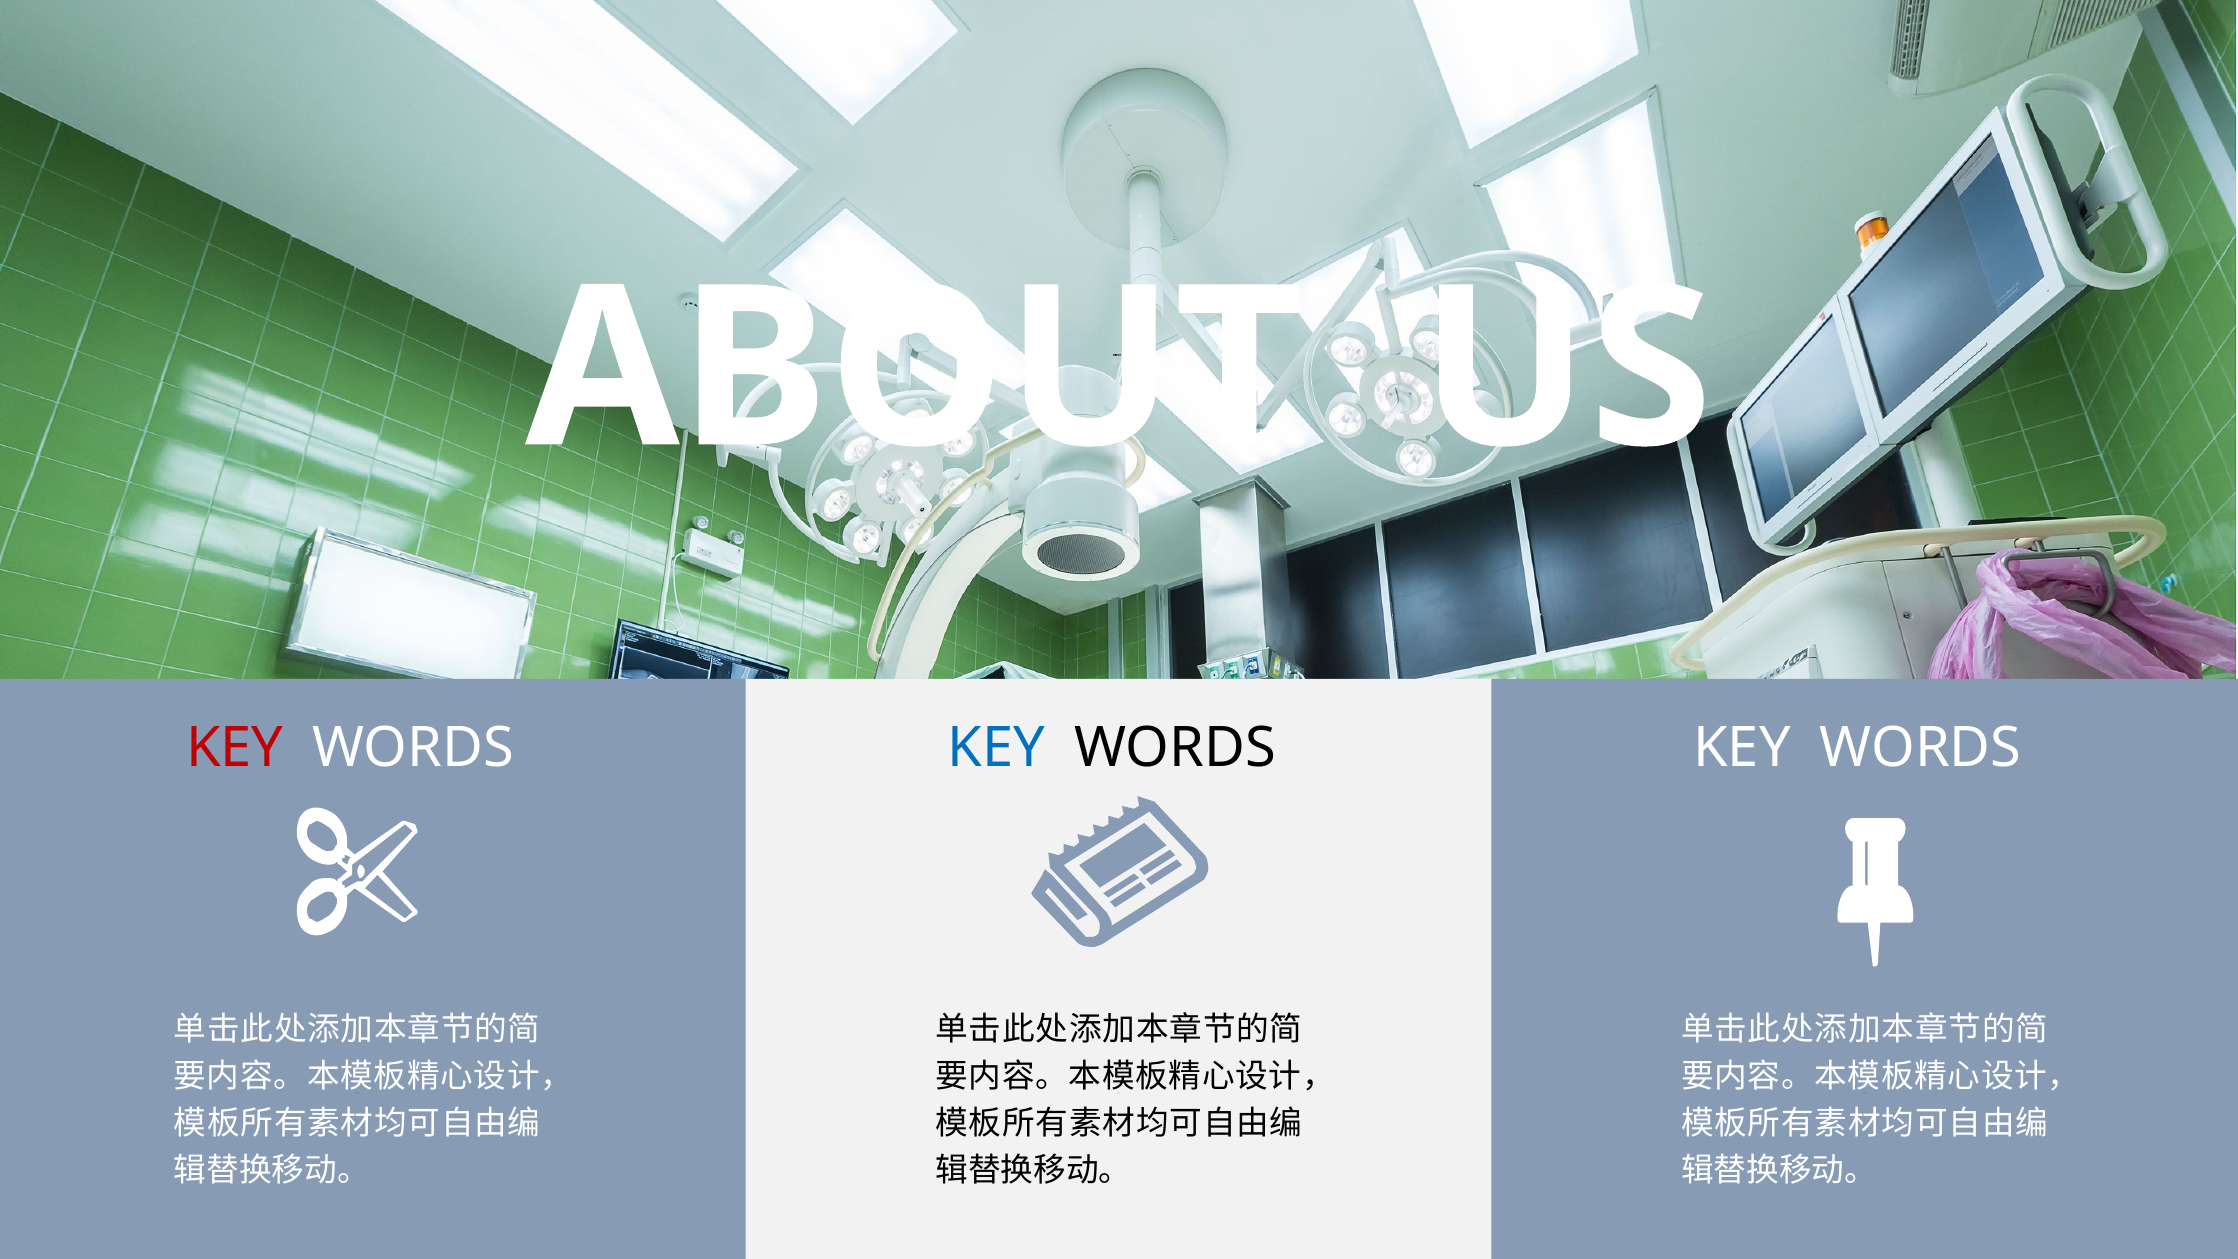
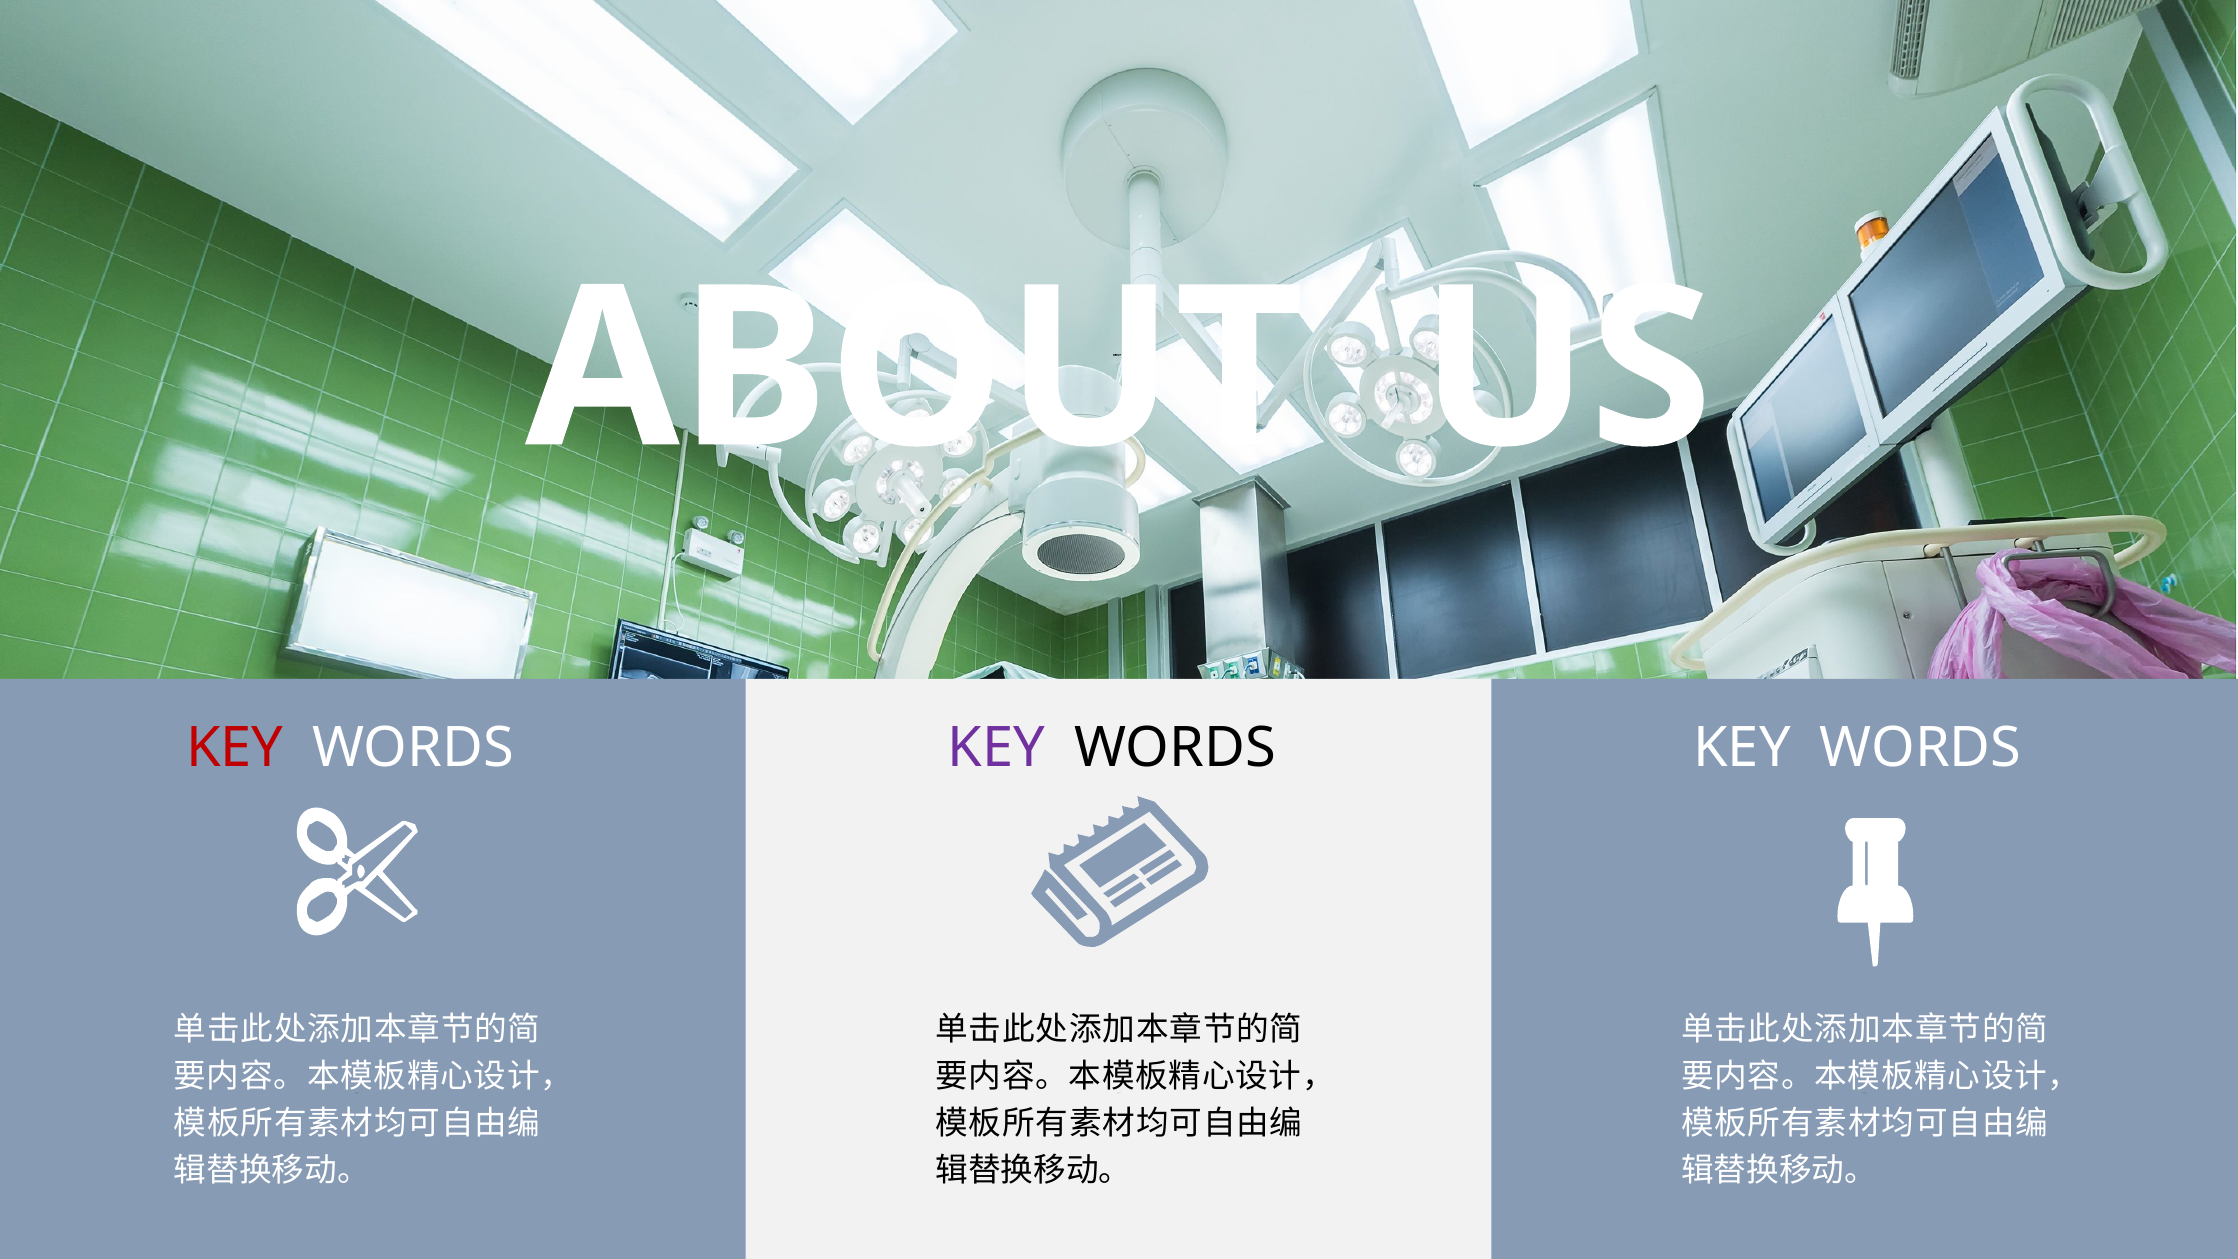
KEY colour: blue -> purple (997, 748)
